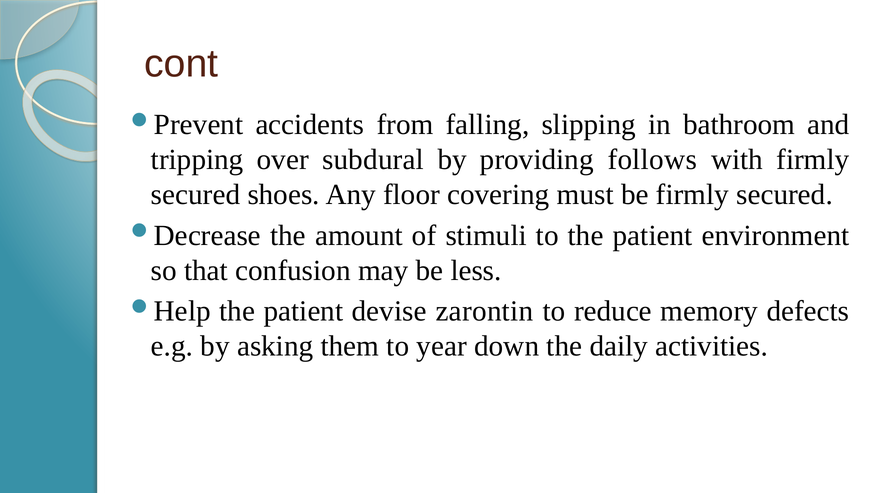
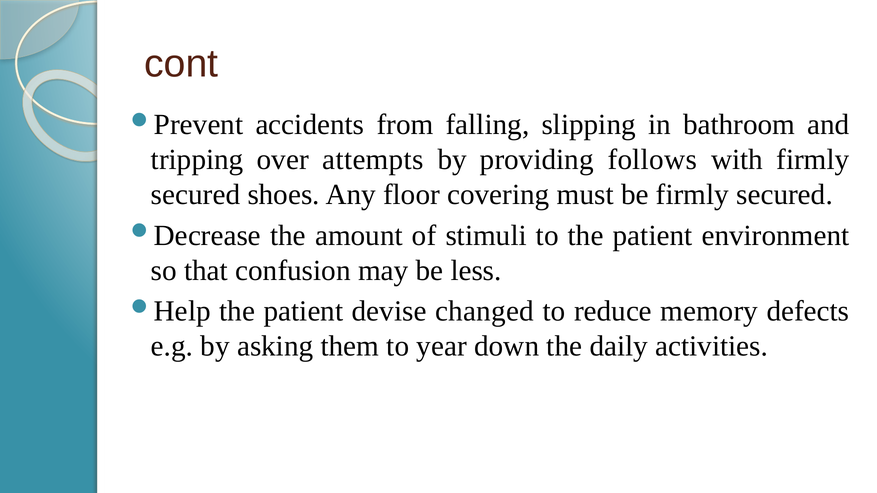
subdural: subdural -> attempts (373, 160)
zarontin: zarontin -> changed (484, 311)
